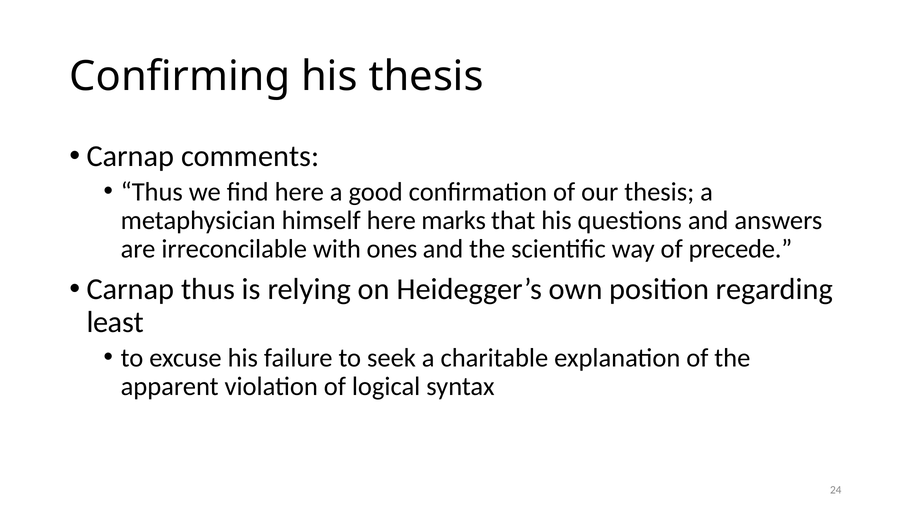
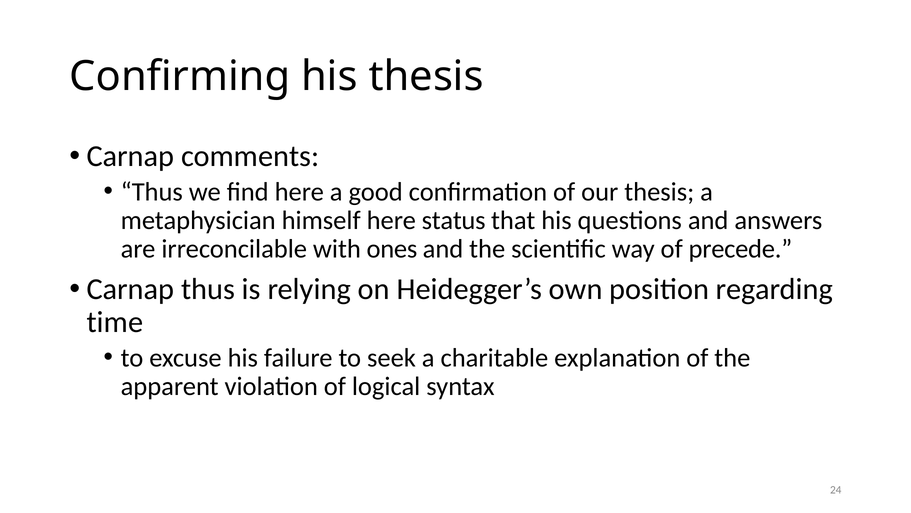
marks: marks -> status (454, 220)
least: least -> time (115, 322)
